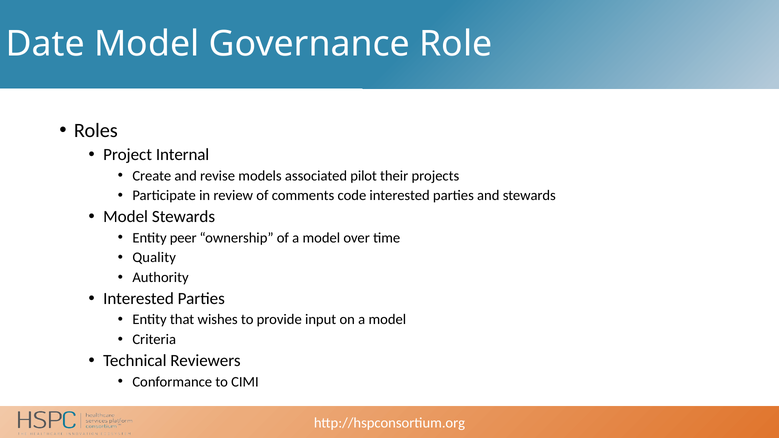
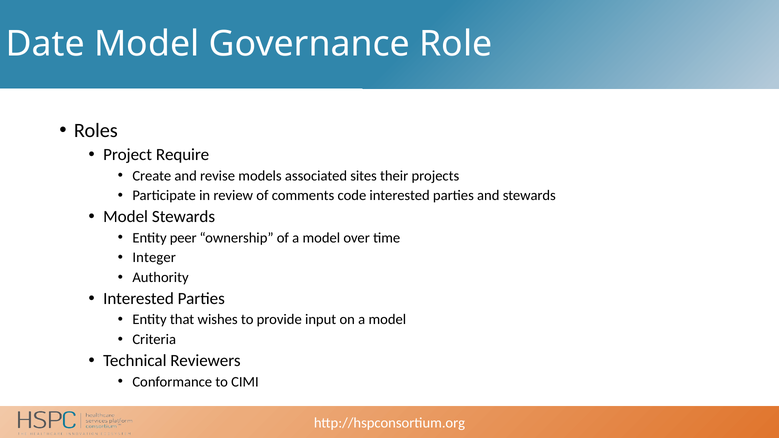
Internal: Internal -> Require (183, 155)
pilot: pilot -> sites (364, 176)
Quality: Quality -> Integer (154, 258)
